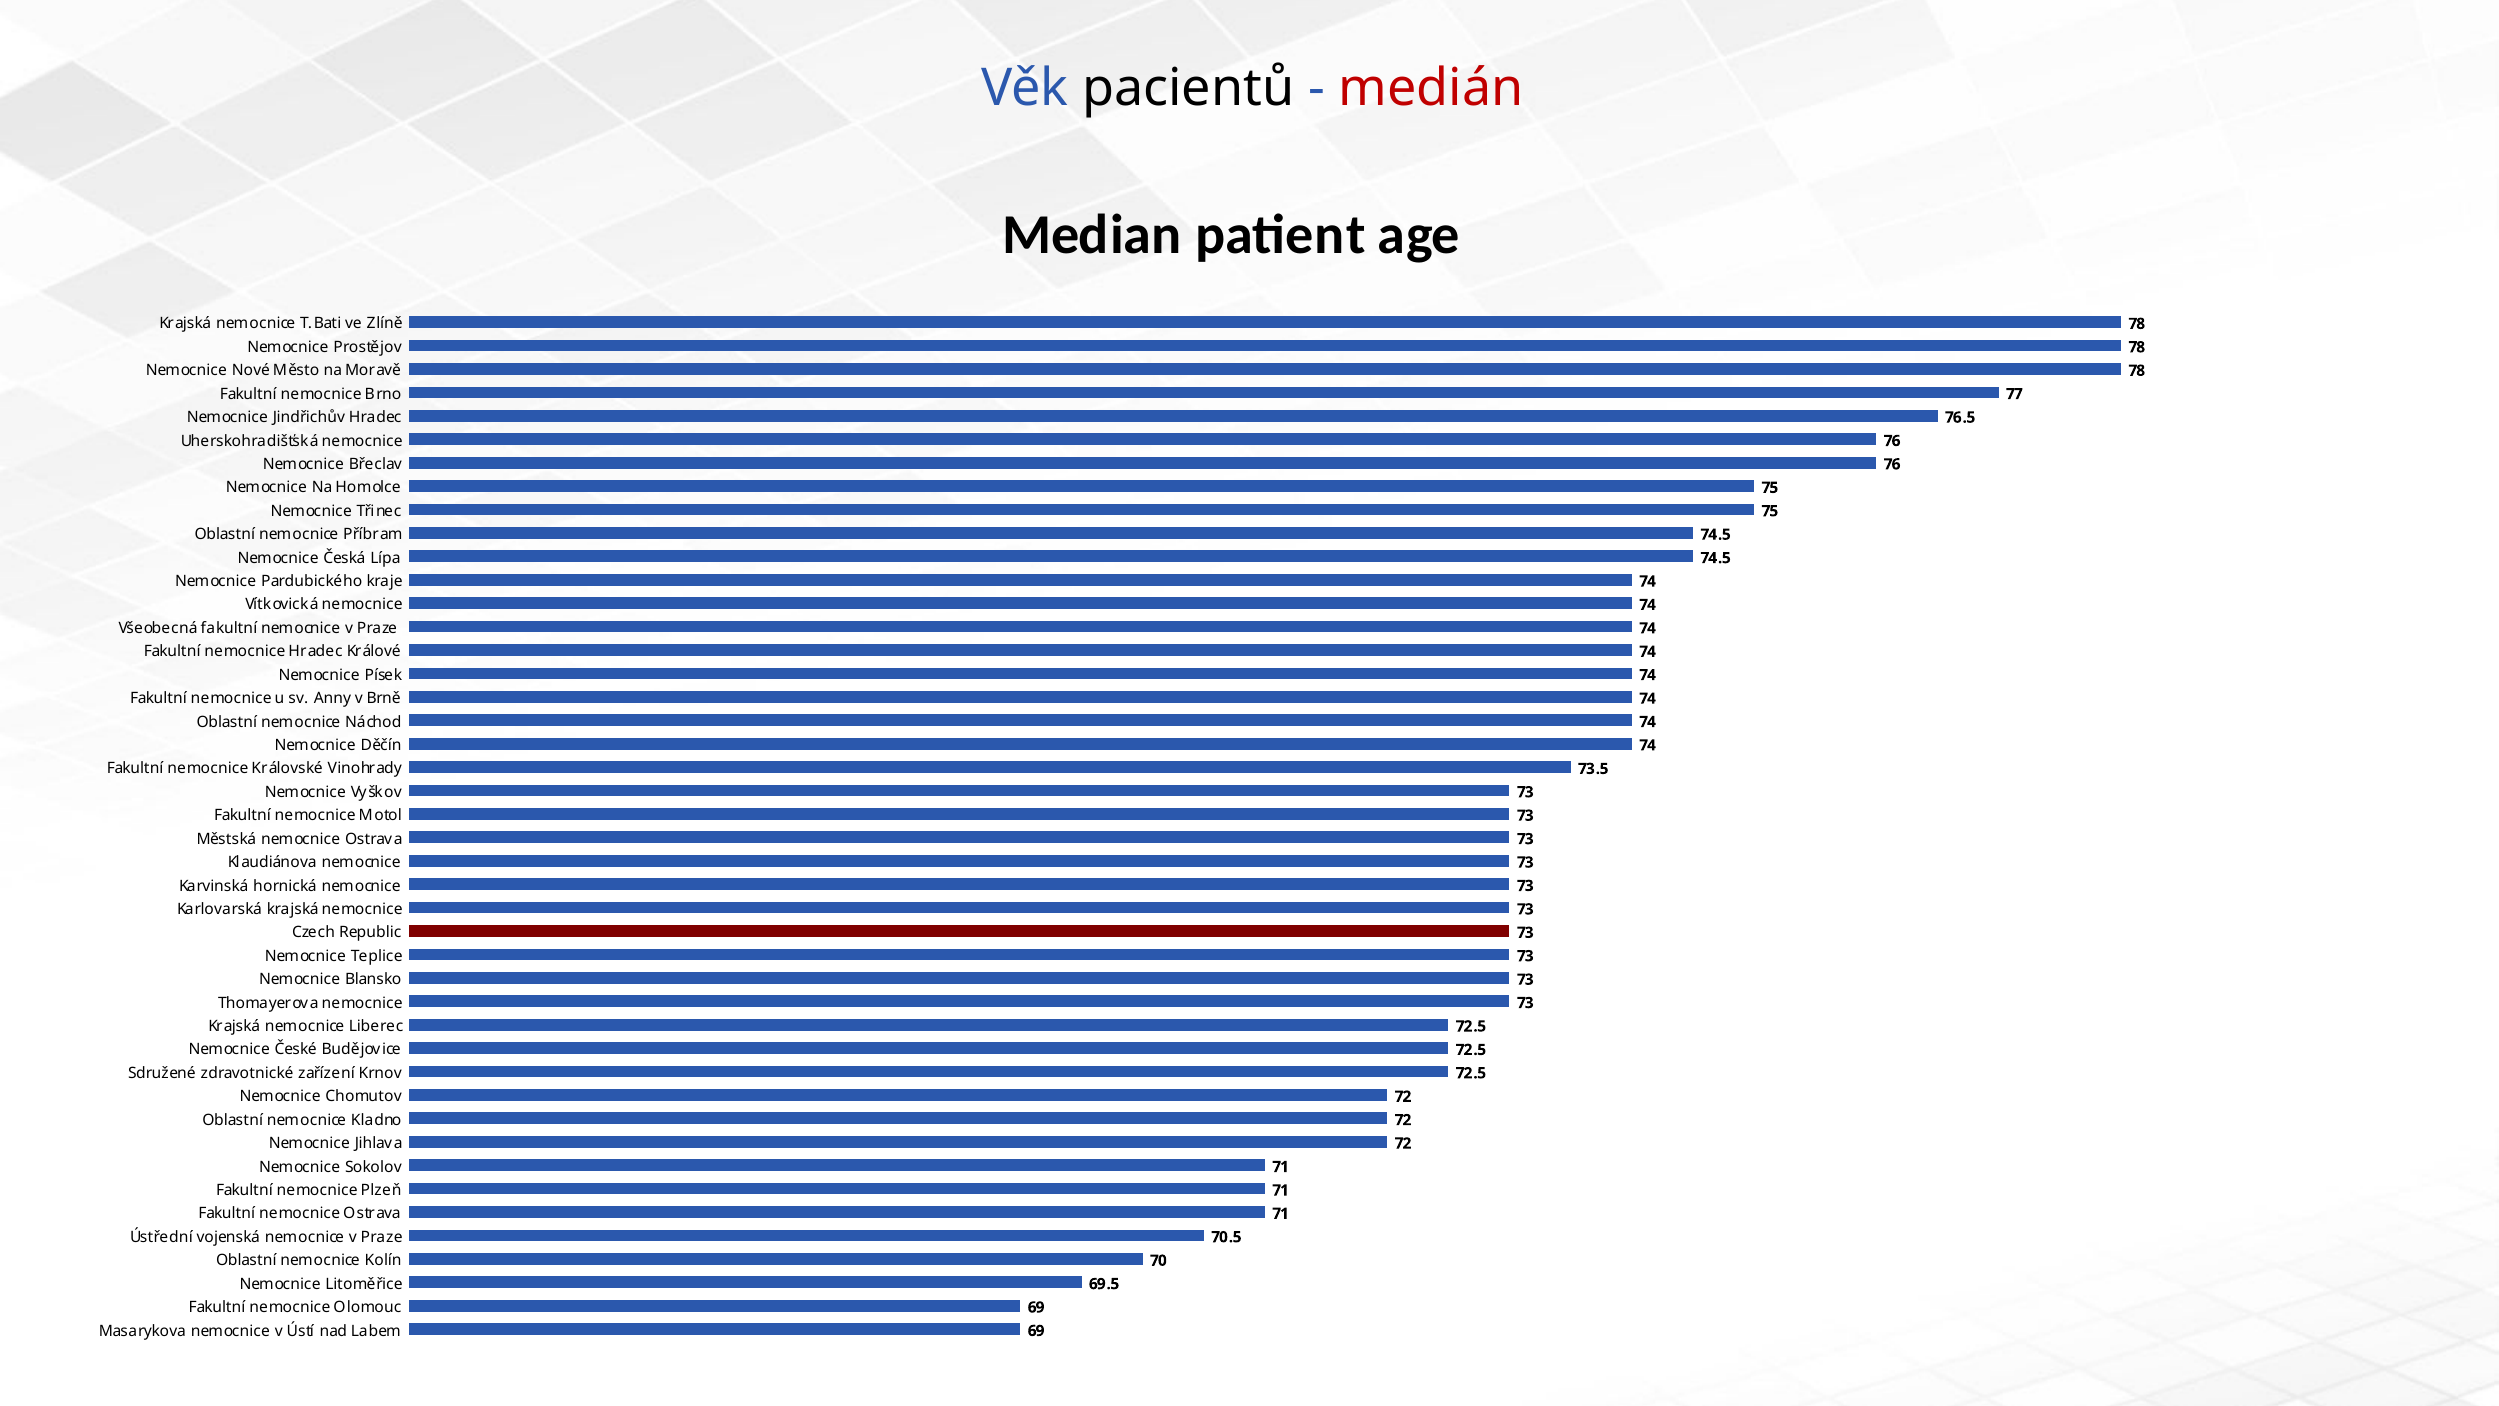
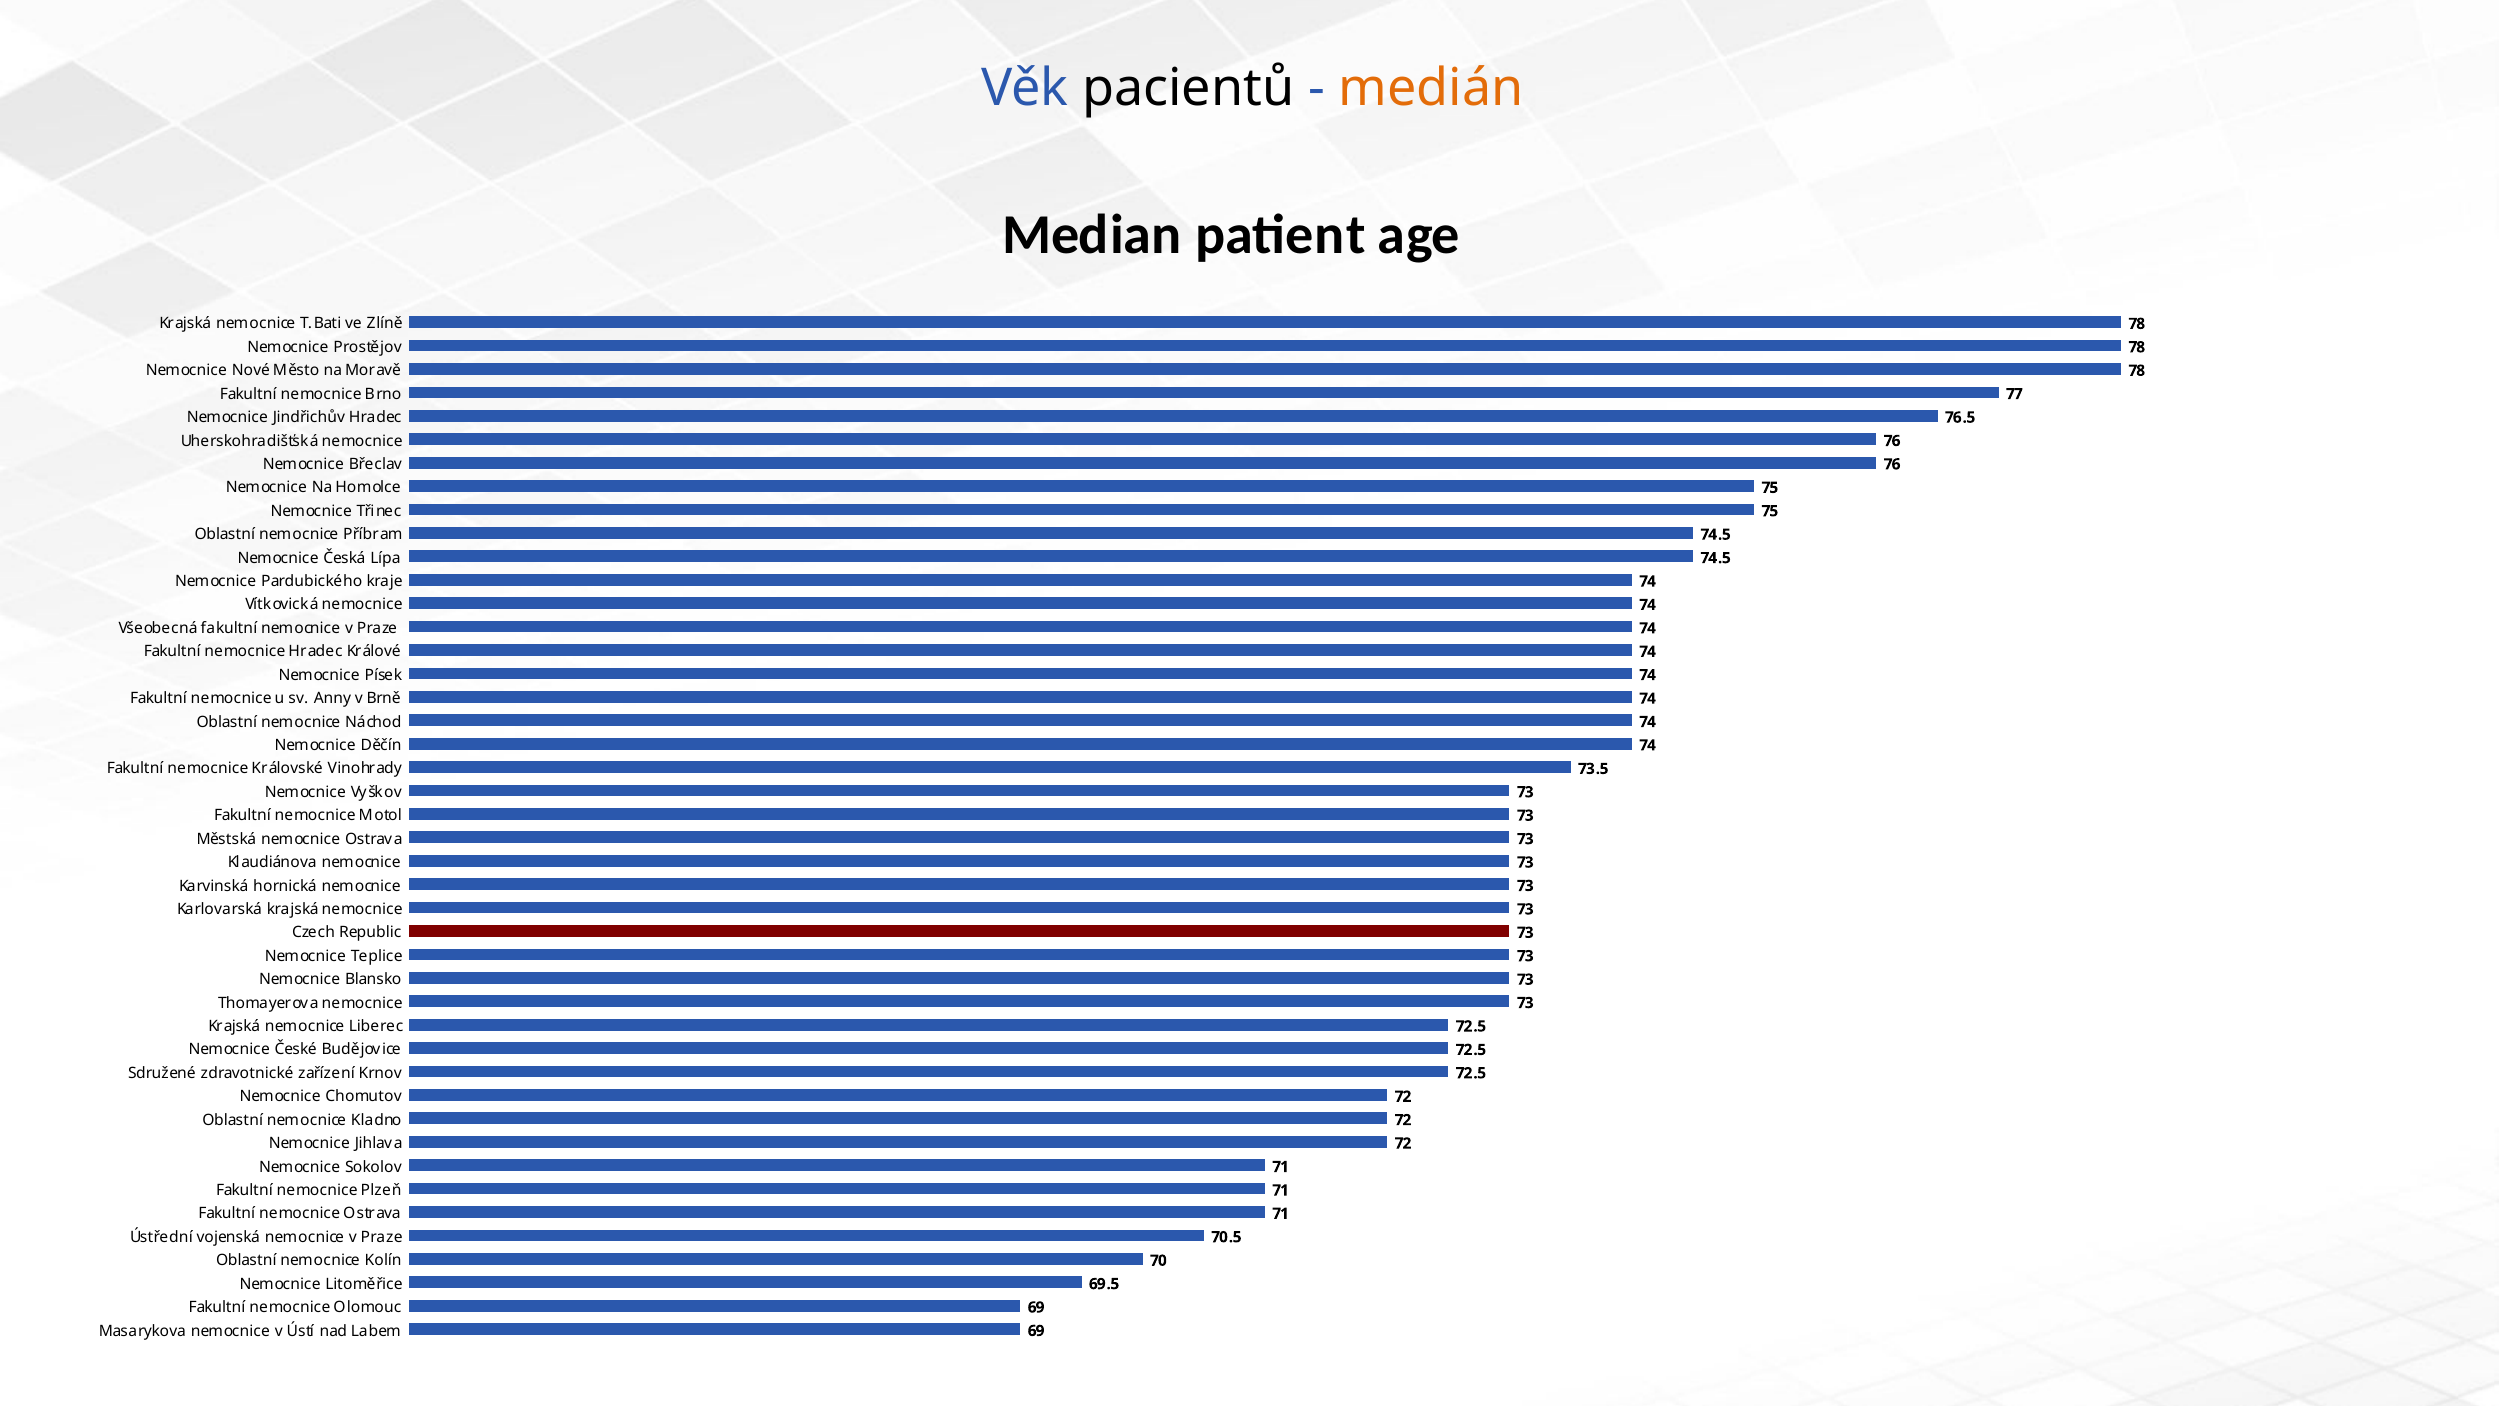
medián colour: red -> orange (1431, 88)
